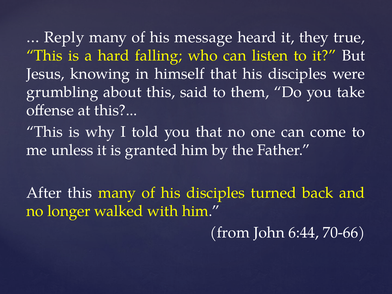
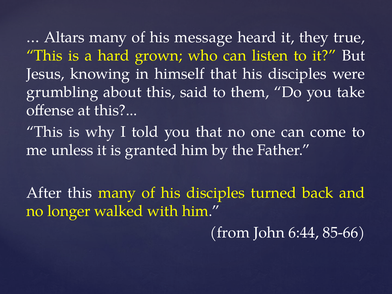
Reply: Reply -> Altars (64, 37)
falling: falling -> grown (159, 56)
70-66: 70-66 -> 85-66 (344, 232)
